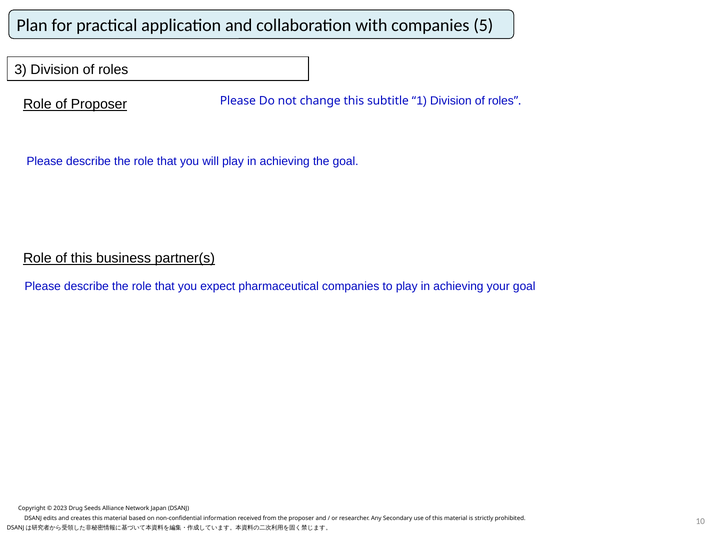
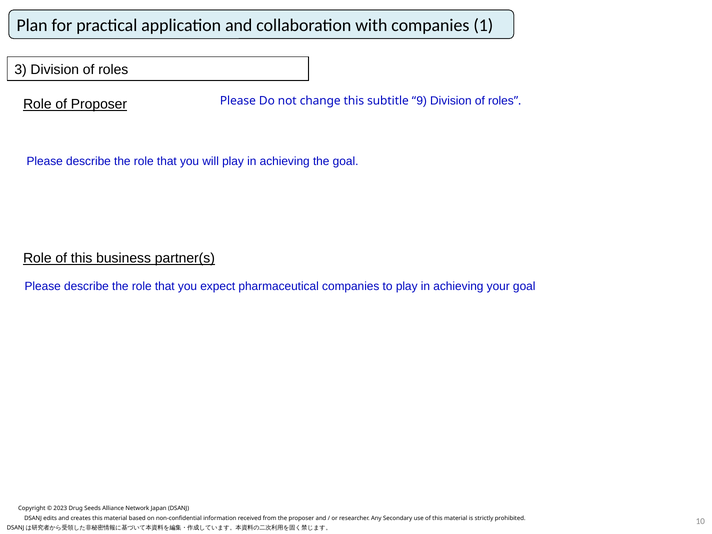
5: 5 -> 1 (483, 25)
1: 1 -> 9 (422, 101)
